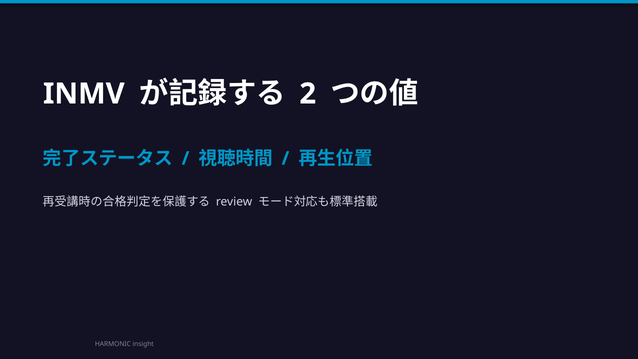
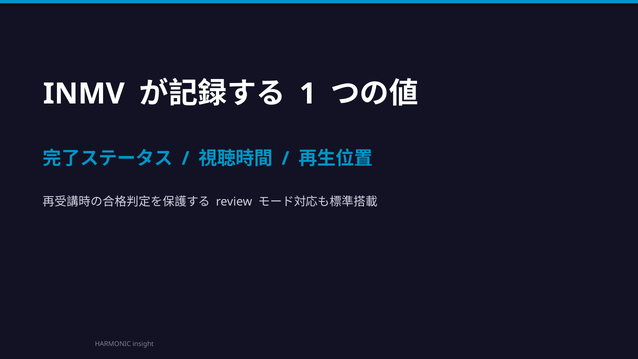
2: 2 -> 1 (308, 94)
